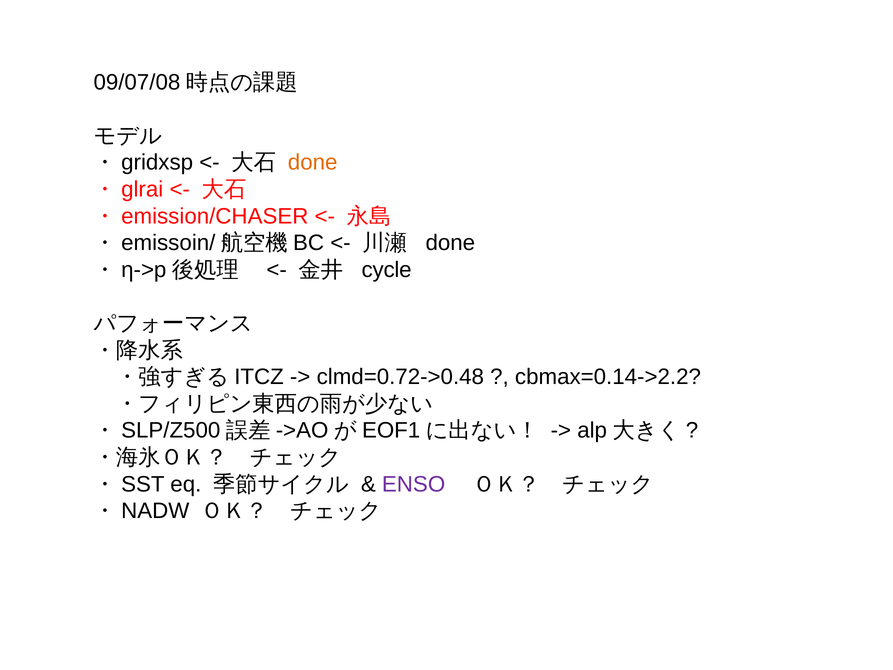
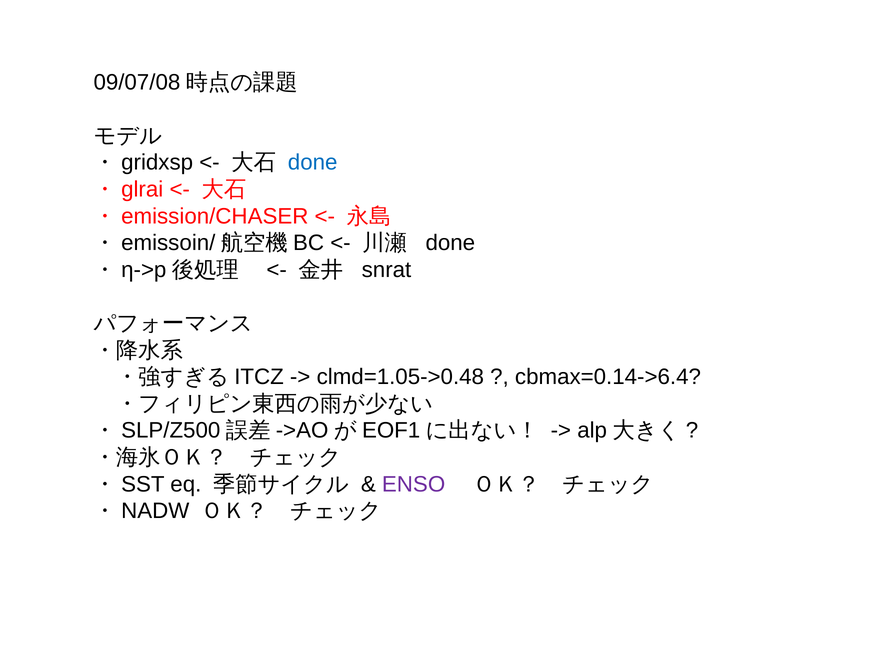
done colour: orange -> blue (313, 162)
cycle: cycle -> snrat (386, 270)
clmd=0.72->0.48: clmd=0.72->0.48 -> clmd=1.05->0.48 (400, 377)
cbmax=0.14->2.2: cbmax=0.14->2.2 -> cbmax=0.14->6.4 (608, 377)
